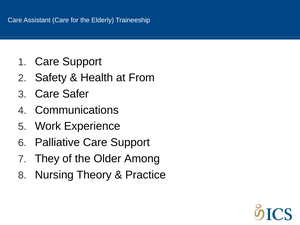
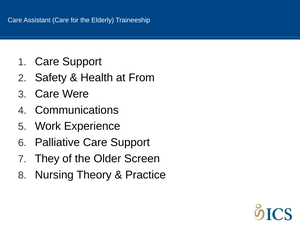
Safer: Safer -> Were (76, 94)
Among: Among -> Screen (142, 159)
